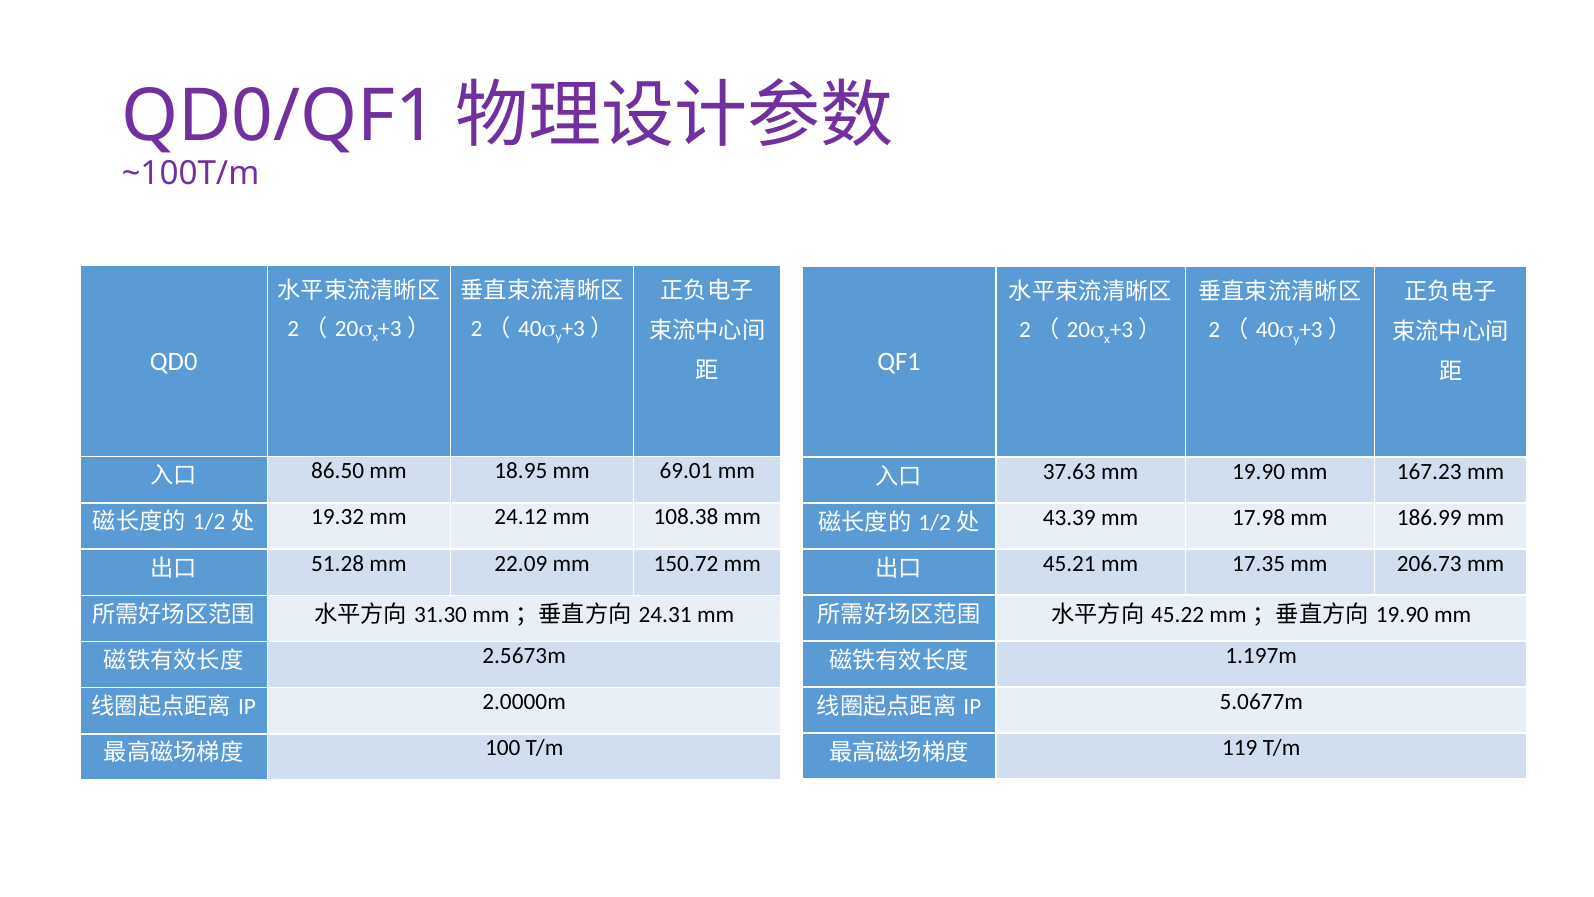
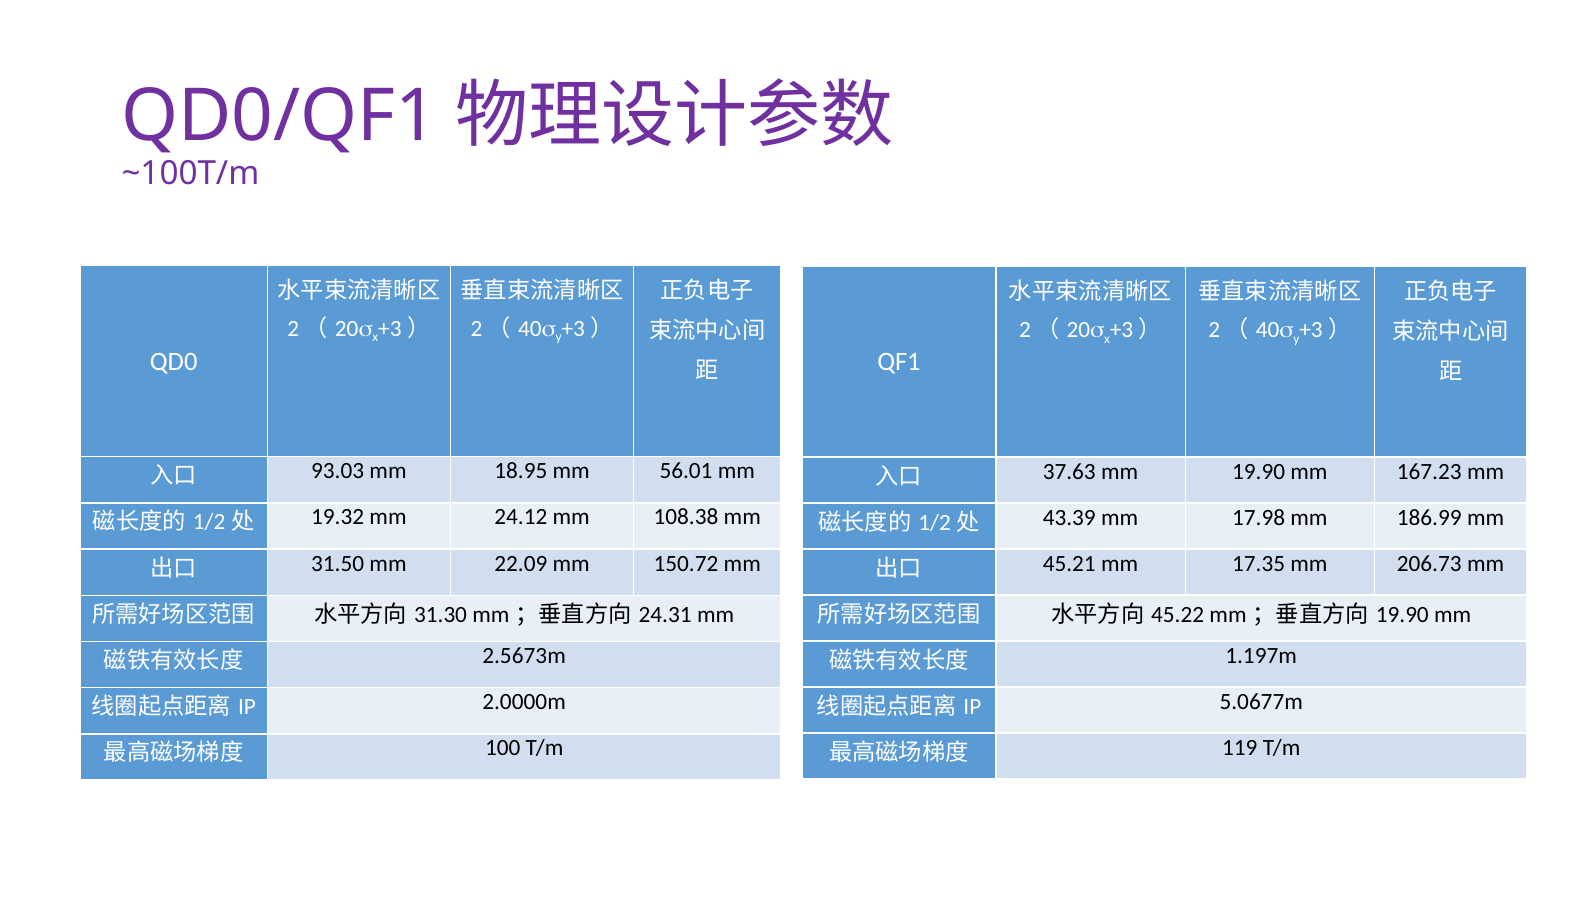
86.50: 86.50 -> 93.03 (338, 471)
69.01: 69.01 -> 56.01 (686, 471)
51.28: 51.28 -> 31.50 (338, 563)
